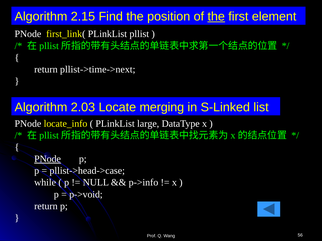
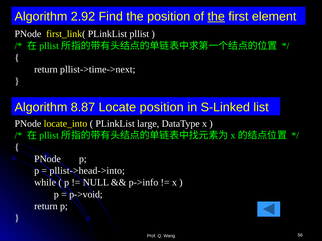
2.15: 2.15 -> 2.92 (83, 17)
2.03: 2.03 -> 8.87 (83, 107)
Locate merging: merging -> position (162, 107)
locate_info: locate_info -> locate_into (65, 124)
PNode underline: present -> none (48, 159)
pllist->head->case: pllist->head->case -> pllist->head->into (87, 171)
